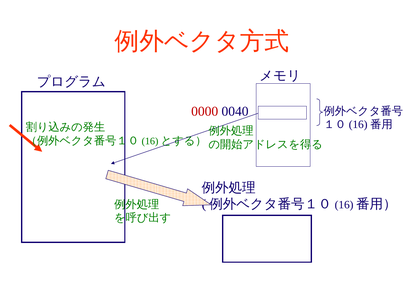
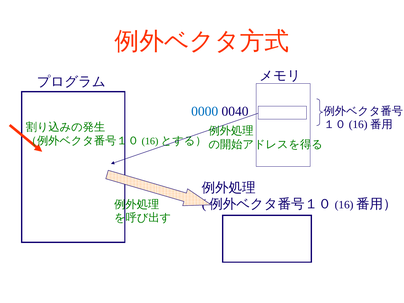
0000 colour: red -> blue (205, 111)
